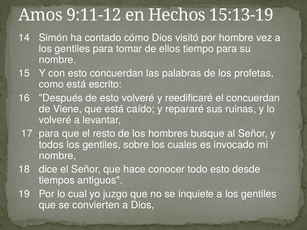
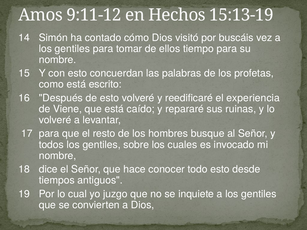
hombre: hombre -> buscáis (236, 38)
el concuerdan: concuerdan -> experiencia (253, 98)
